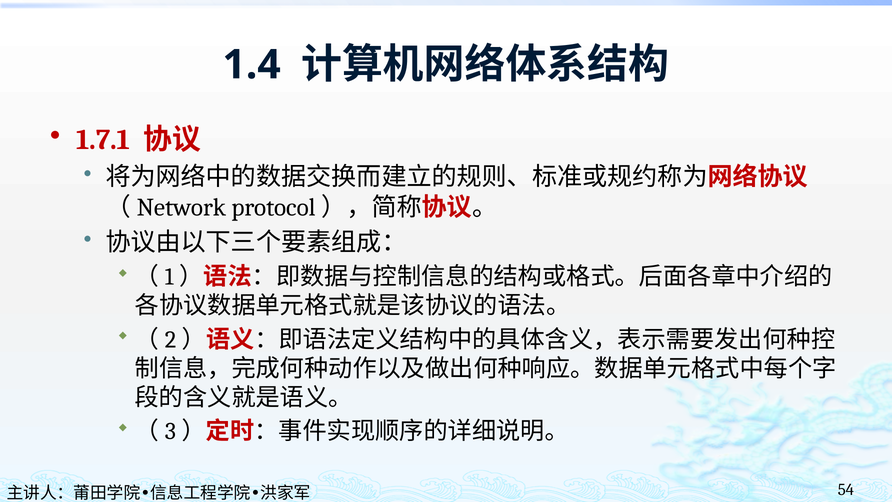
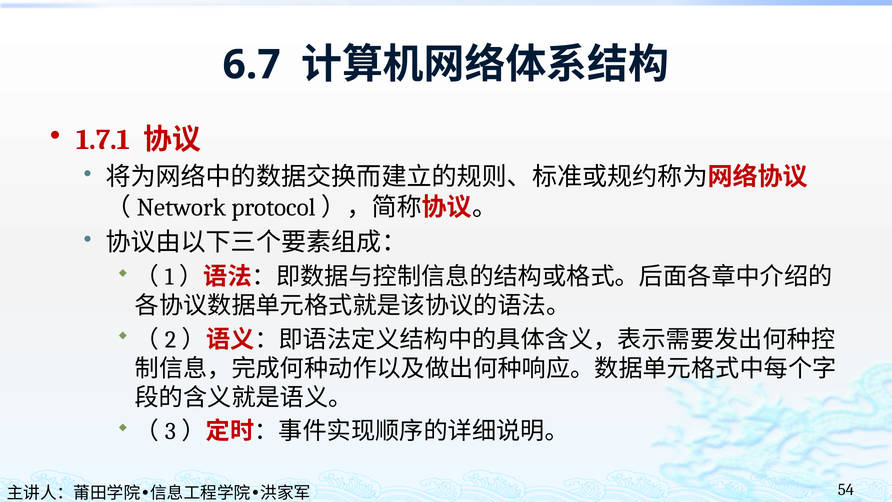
1.4: 1.4 -> 6.7 (252, 65)
